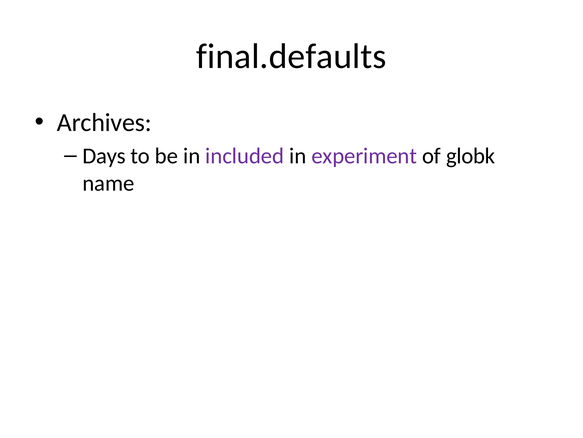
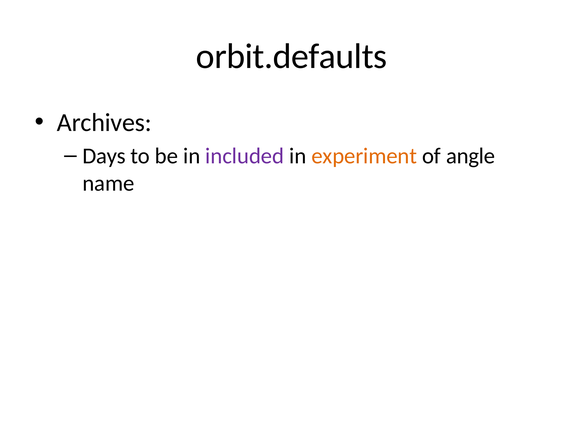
final.defaults: final.defaults -> orbit.defaults (292, 56)
experiment colour: purple -> orange (364, 156)
globk: globk -> angle (471, 156)
